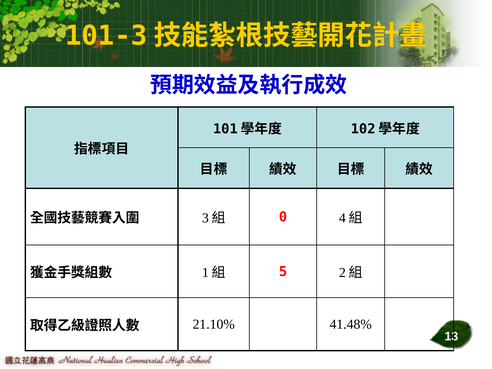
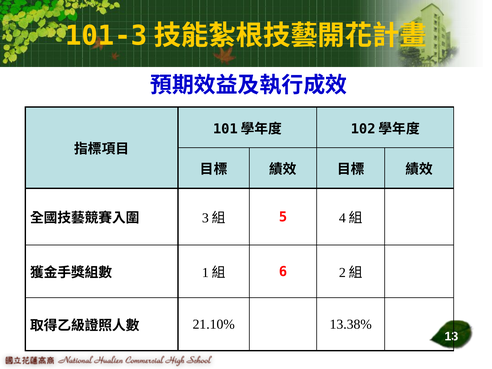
0: 0 -> 5 (283, 217)
5: 5 -> 6 (283, 272)
41.48%: 41.48% -> 13.38% (351, 324)
